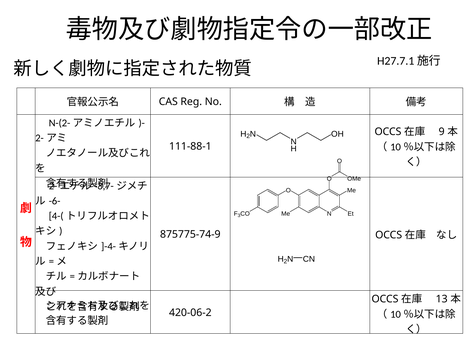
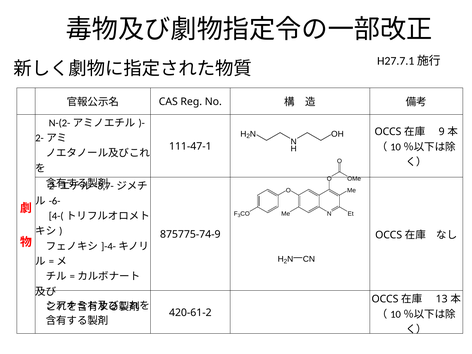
111-88-1: 111-88-1 -> 111-47-1 (190, 146)
420-06-2: 420-06-2 -> 420-61-2 (190, 313)
